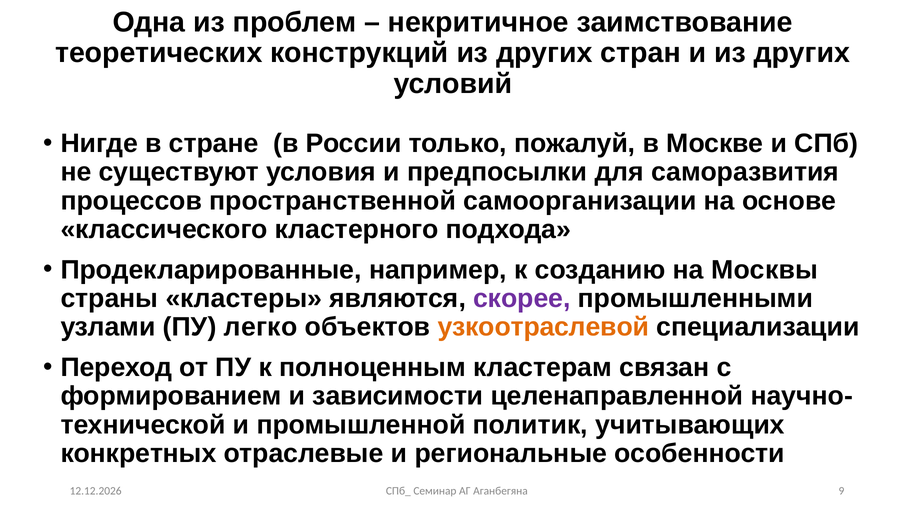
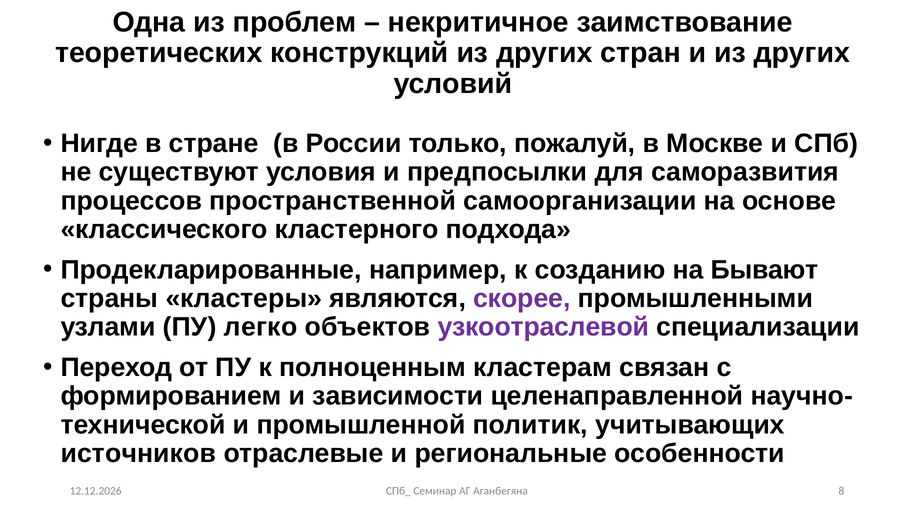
Москвы: Москвы -> Бывают (765, 270)
узкоотраслевой colour: orange -> purple (543, 327)
конкретных: конкретных -> источников (138, 454)
9: 9 -> 8 (841, 491)
